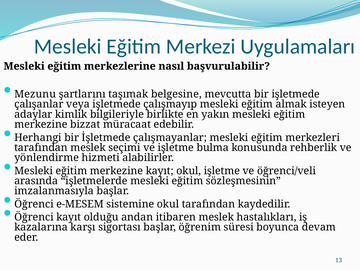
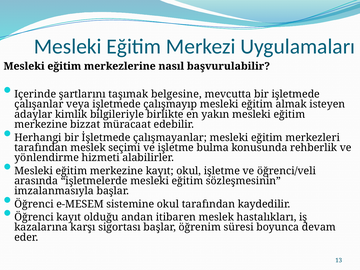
Mezunu: Mezunu -> Içerinde (35, 94)
